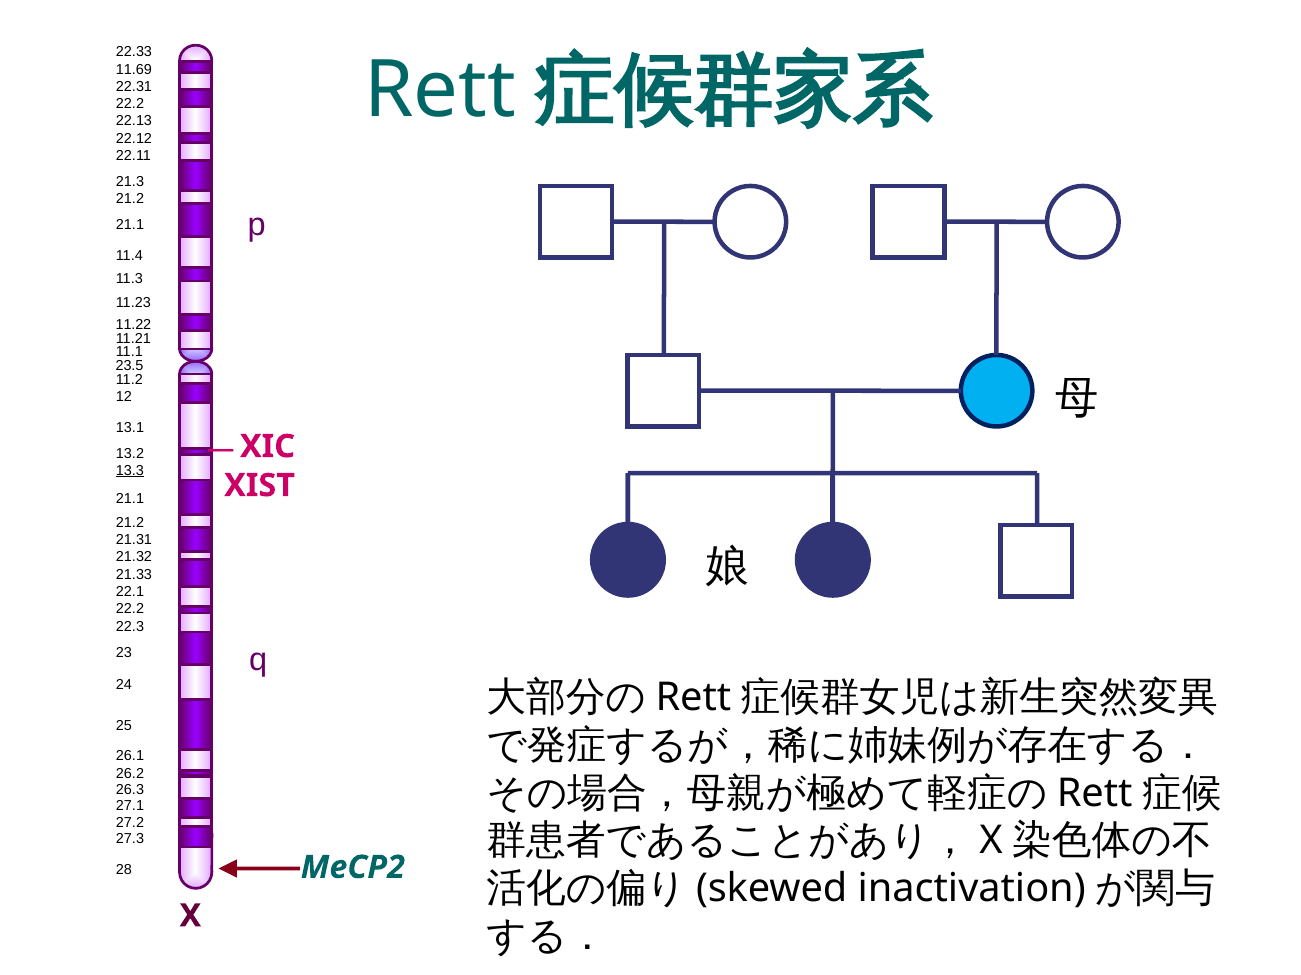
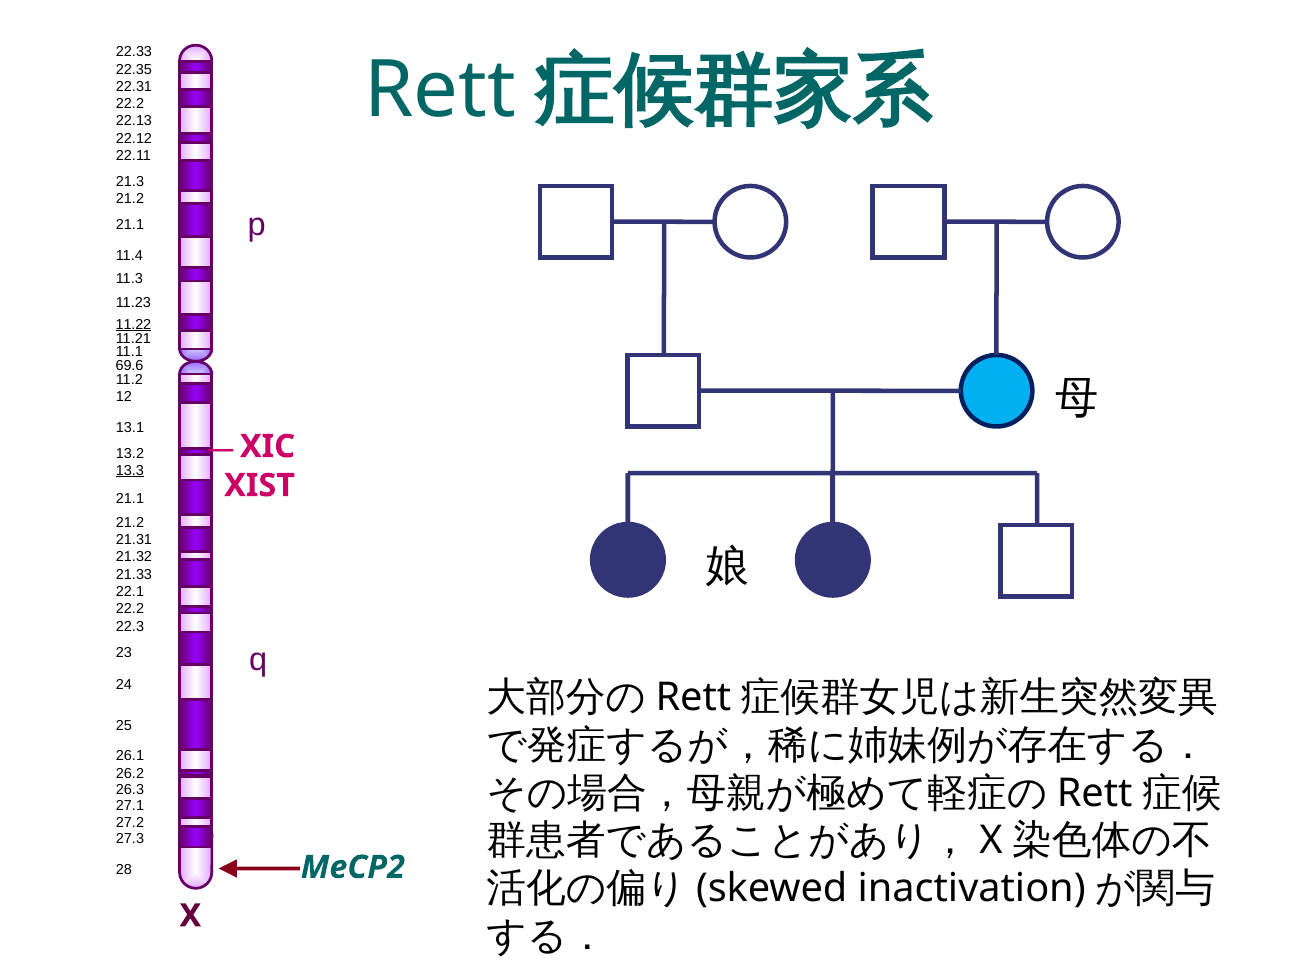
11.69: 11.69 -> 22.35 (134, 69)
11.22 underline: none -> present (133, 325)
23.5: 23.5 -> 69.6 (129, 366)
